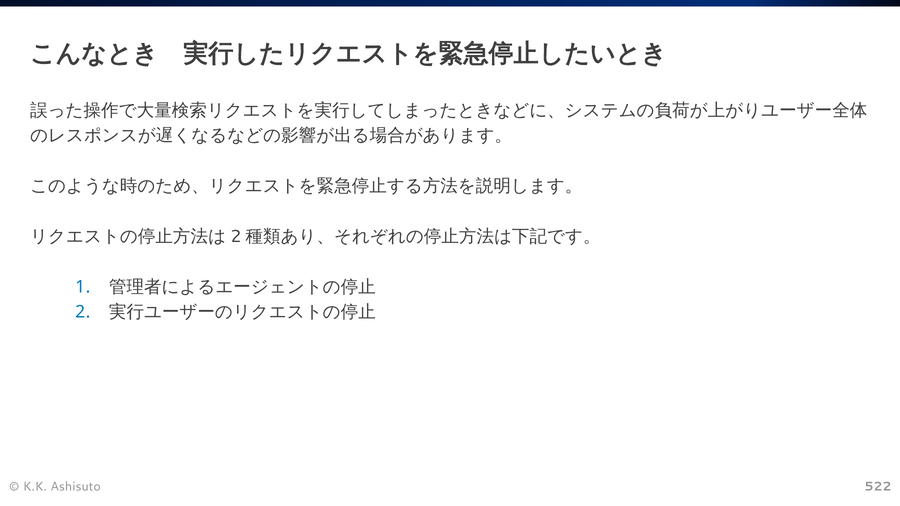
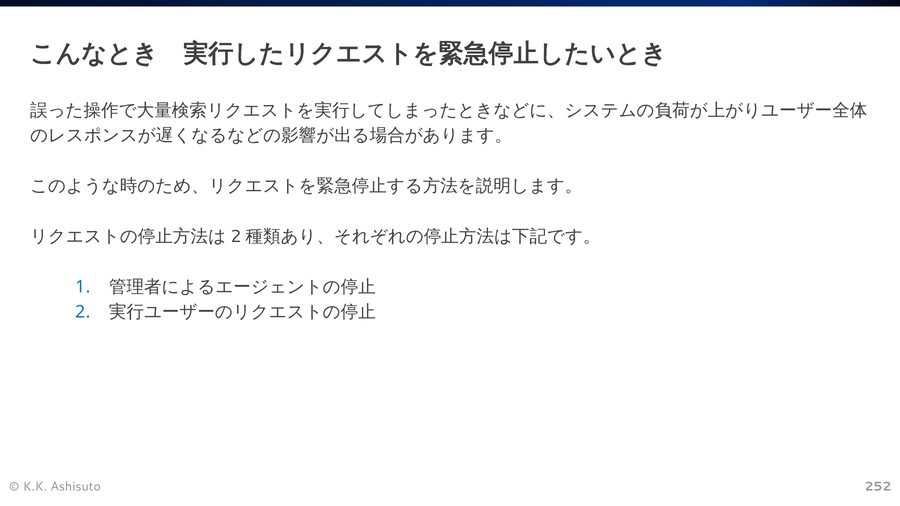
522: 522 -> 252 (878, 487)
